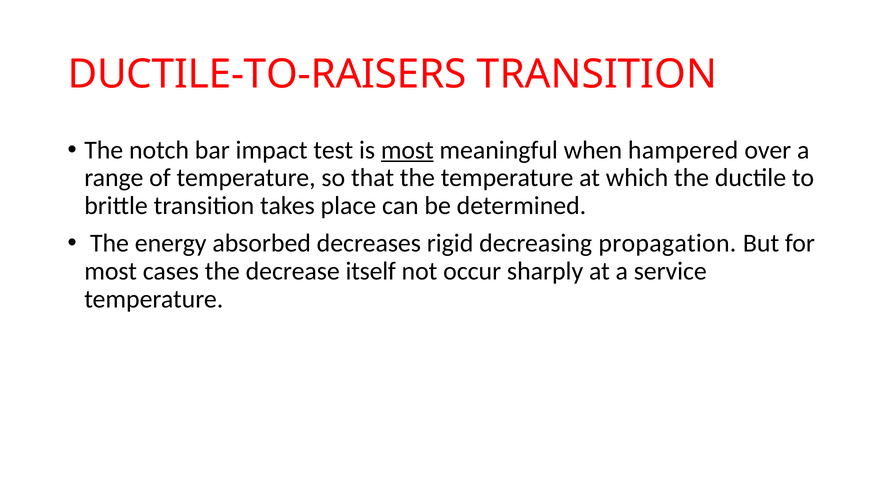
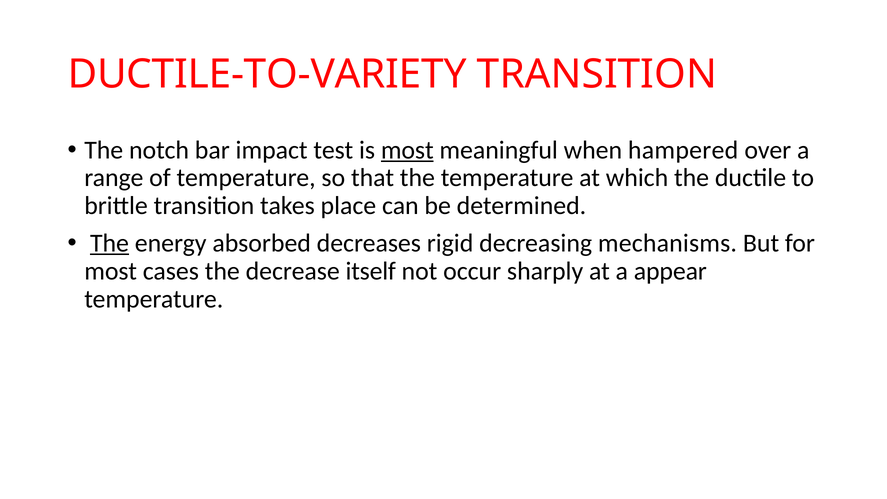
DUCTILE-TO-RAISERS: DUCTILE-TO-RAISERS -> DUCTILE-TO-VARIETY (267, 75)
The underline: none -> present (109, 243)
propagation: propagation -> mechanisms (667, 243)
service: service -> appear (670, 271)
